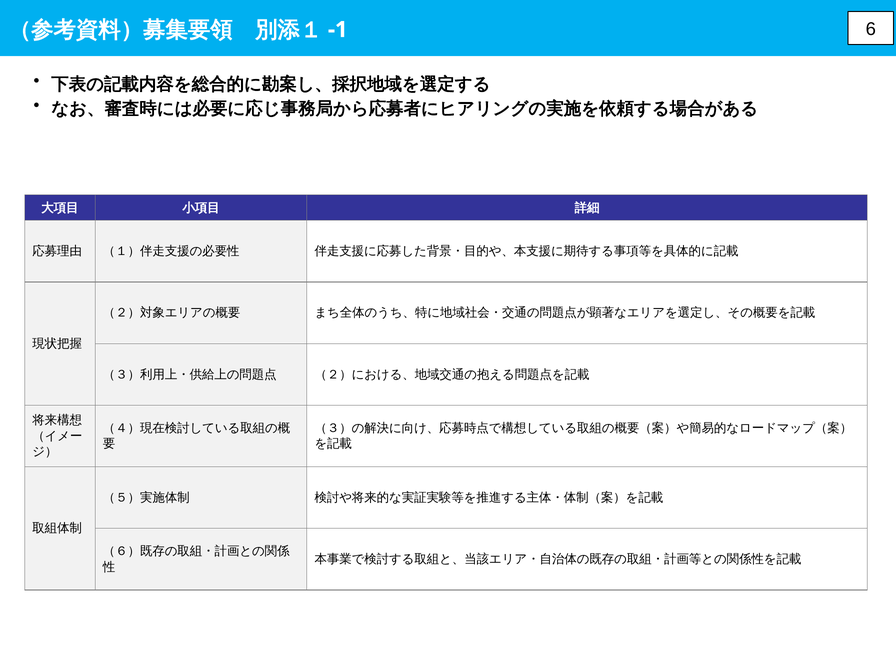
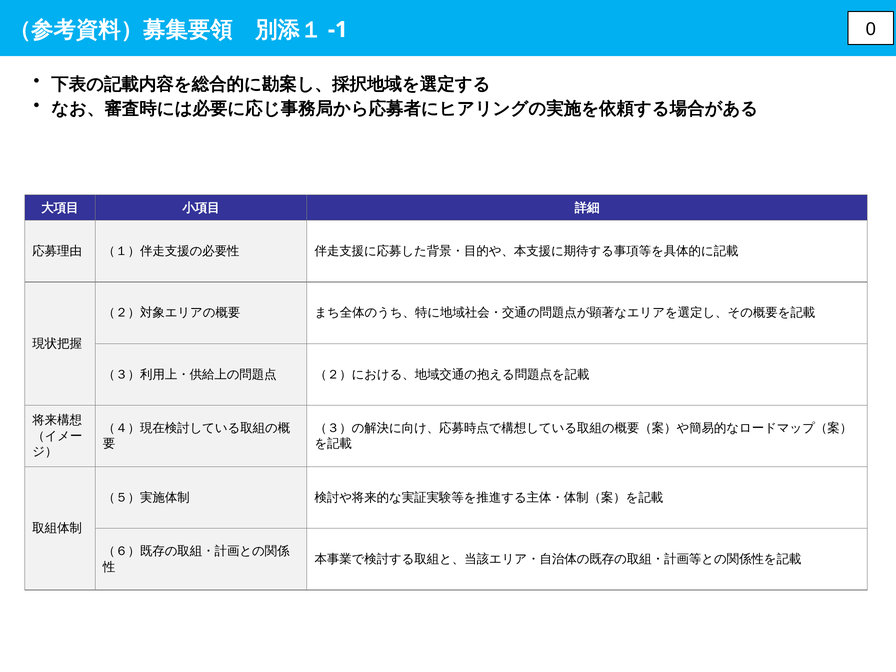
6: 6 -> 0 (871, 29)
